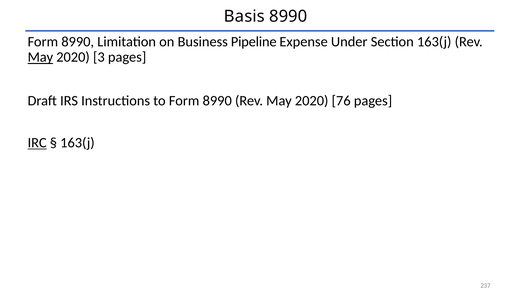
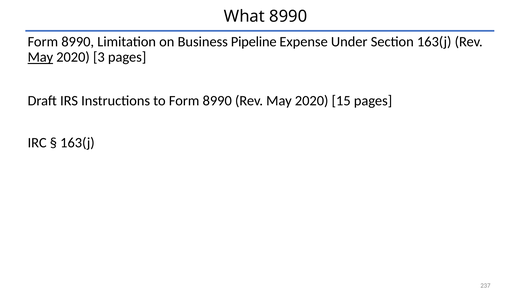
Basis: Basis -> What (244, 16)
76: 76 -> 15 (341, 101)
IRC underline: present -> none (37, 143)
